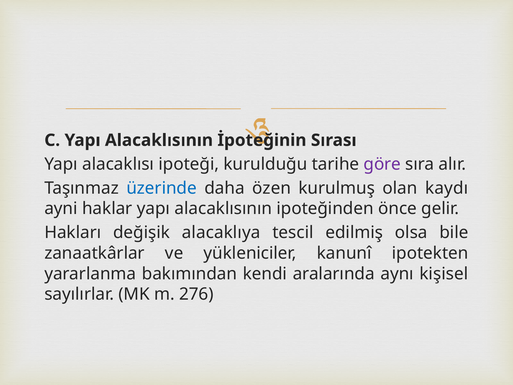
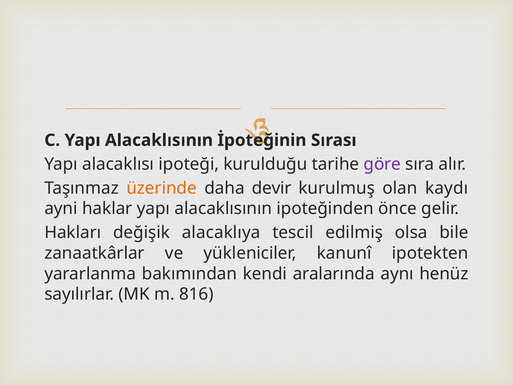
üzerinde colour: blue -> orange (162, 188)
özen: özen -> devir (272, 188)
kişisel: kişisel -> henüz (444, 274)
276: 276 -> 816 (196, 294)
